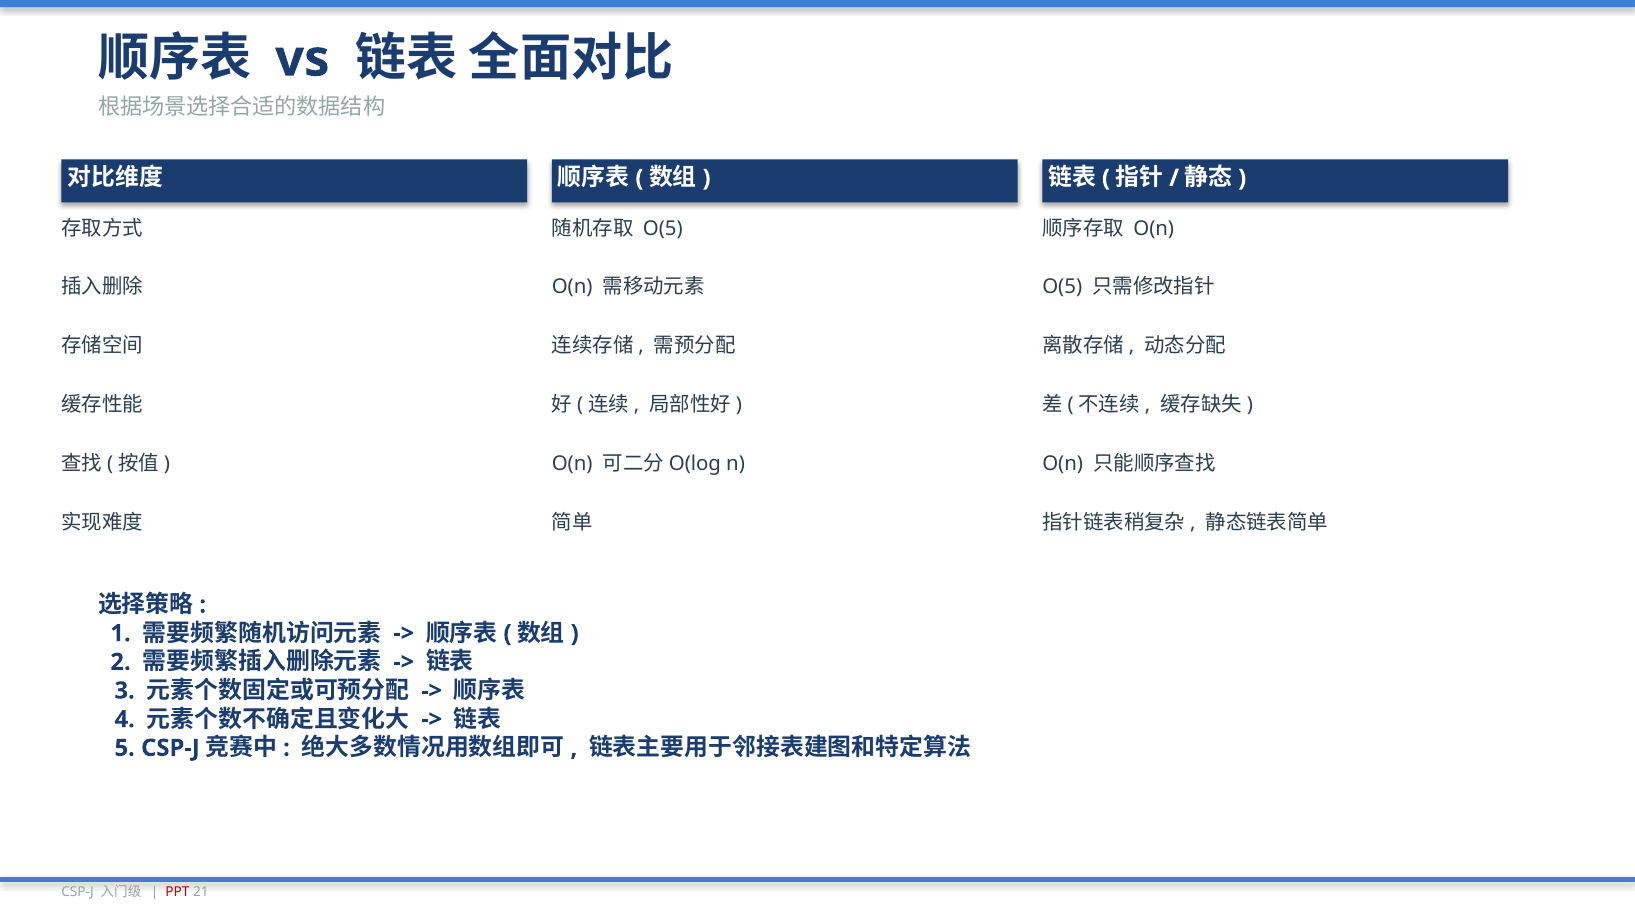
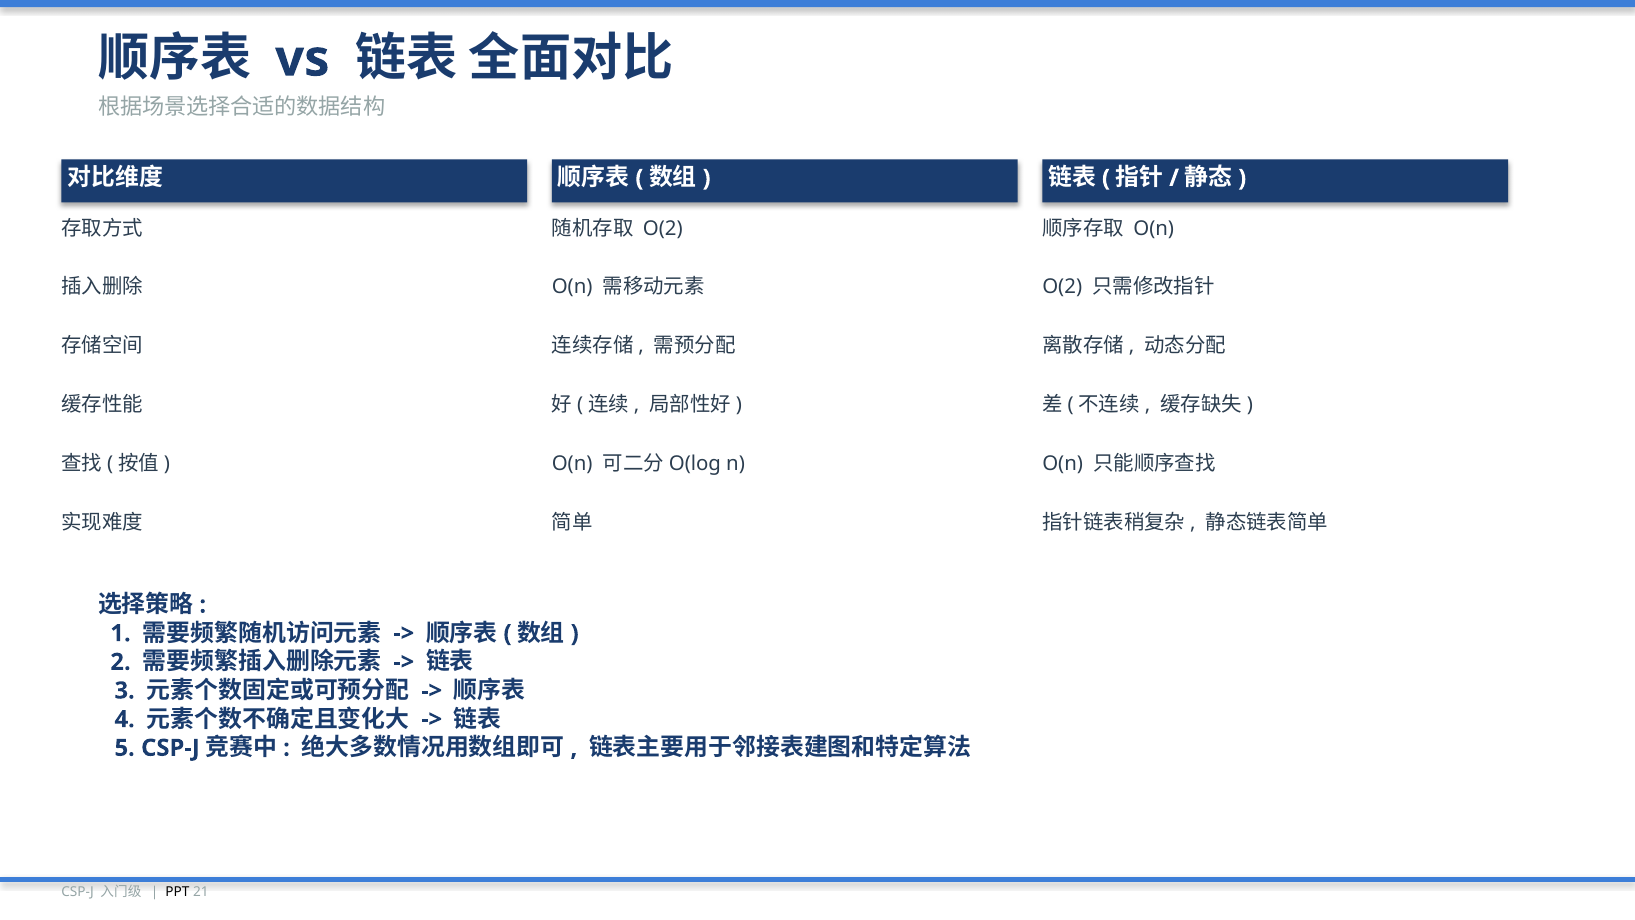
O(5: O(5 -> O(2 (663, 228)
O(5: O(5 -> O(2 (1062, 287)
PPT colour: red -> black (177, 892)
